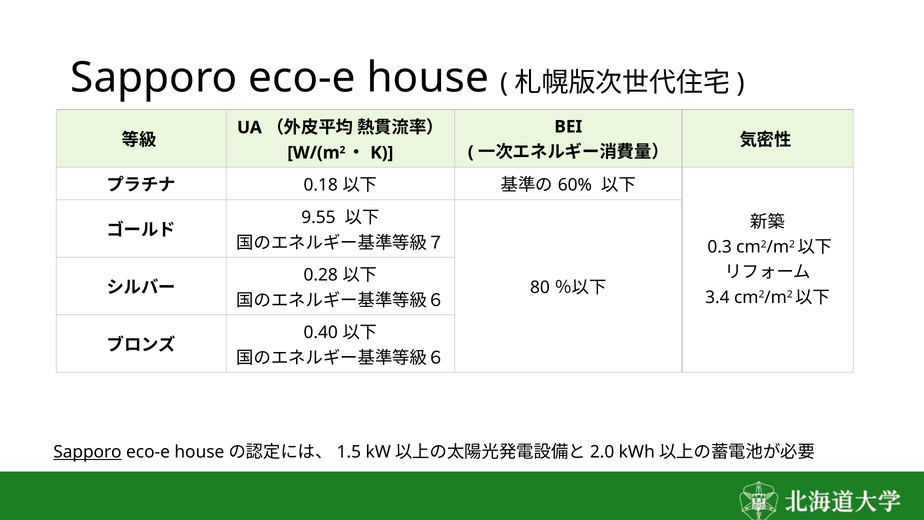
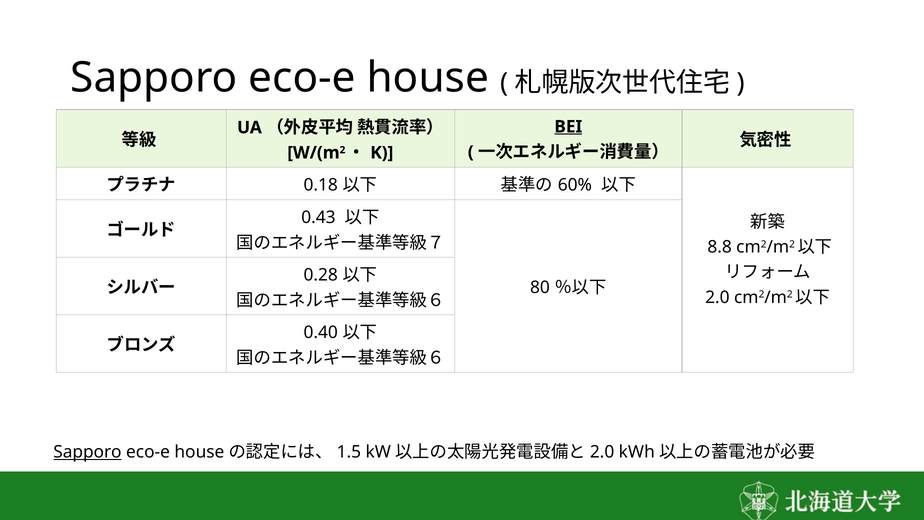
BEI underline: none -> present (568, 127)
9.55: 9.55 -> 0.43 (318, 217)
0.3: 0.3 -> 8.8 (720, 247)
3.4: 3.4 -> 2.0 (717, 297)
